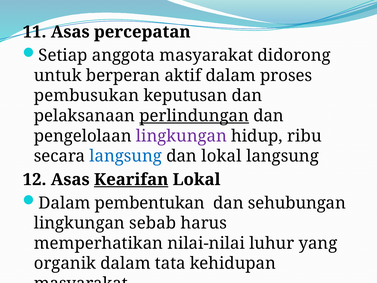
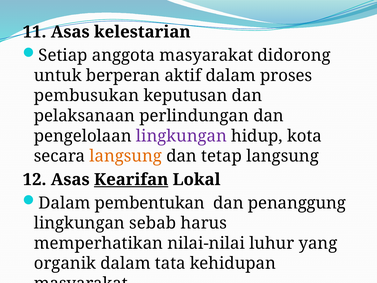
percepatan: percepatan -> kelestarian (142, 32)
perlindungan underline: present -> none (194, 116)
ribu: ribu -> kota (304, 136)
langsung colour: blue -> orange (126, 156)
dan lokal: lokal -> tetap (222, 156)
sehubungan: sehubungan -> penanggung (297, 203)
